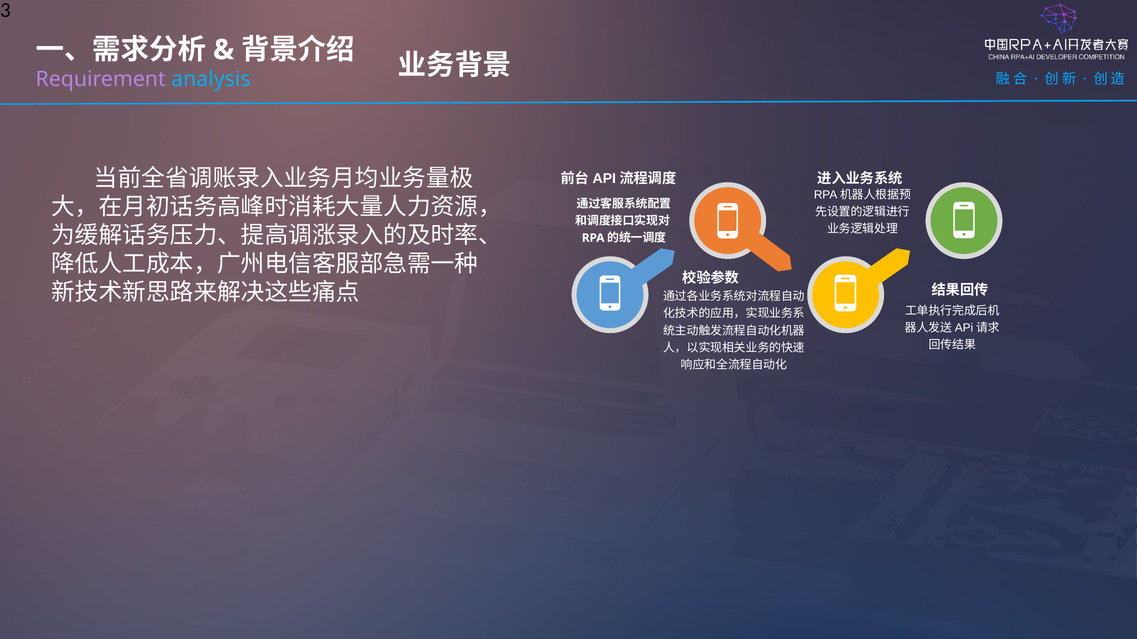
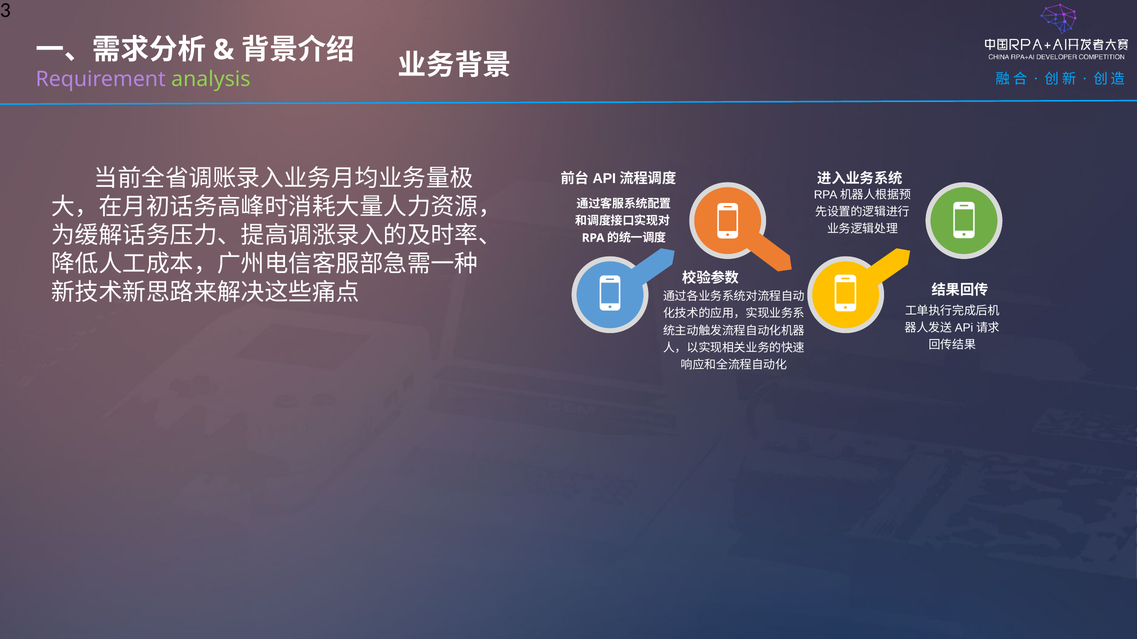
analysis colour: light blue -> light green (211, 79)
